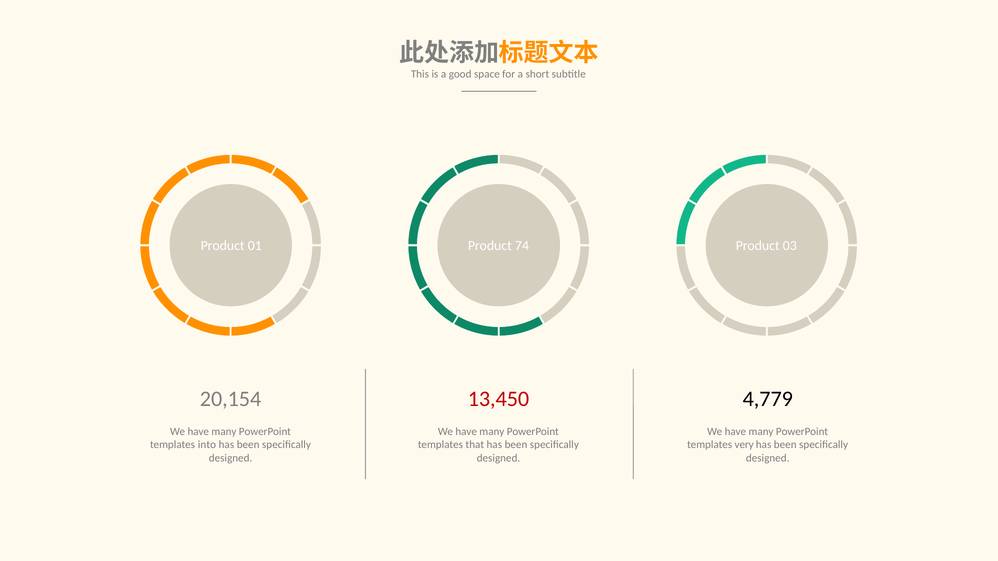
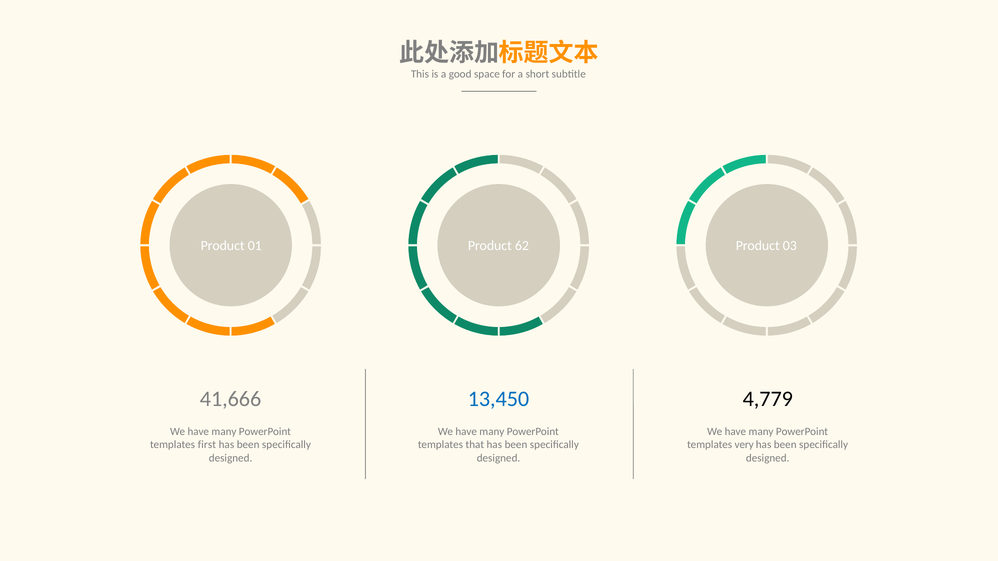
74: 74 -> 62 (522, 246)
20,154: 20,154 -> 41,666 (231, 399)
13,450 colour: red -> blue (498, 399)
into: into -> first (207, 445)
